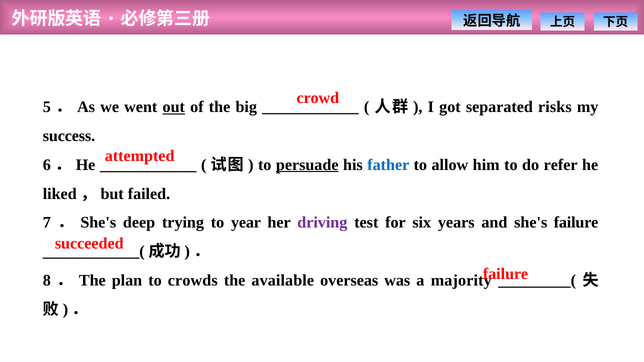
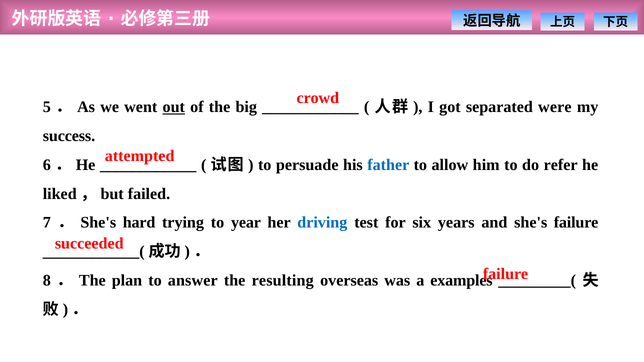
risks: risks -> were (555, 107)
persuade underline: present -> none (307, 165)
deep: deep -> hard (139, 223)
driving colour: purple -> blue (322, 223)
crowds: crowds -> answer (193, 281)
available: available -> resulting (283, 281)
majority: majority -> examples (461, 281)
